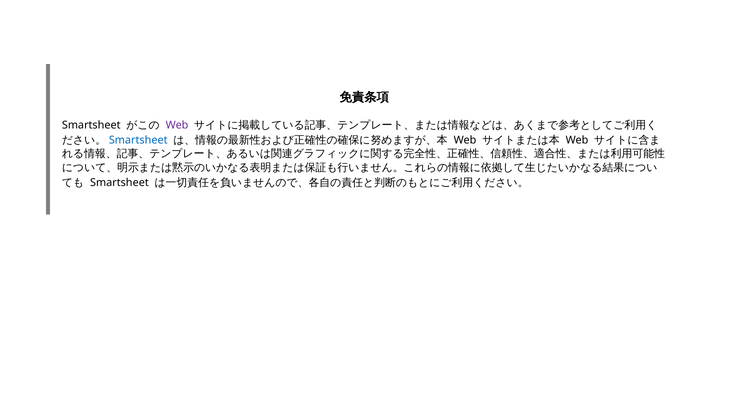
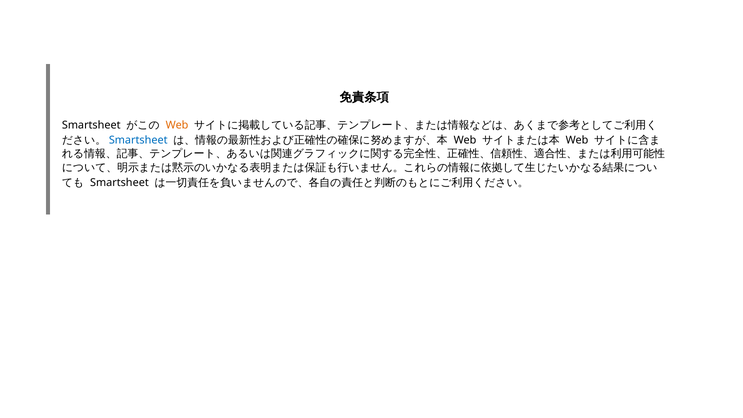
Web colour: purple -> orange (177, 125)
